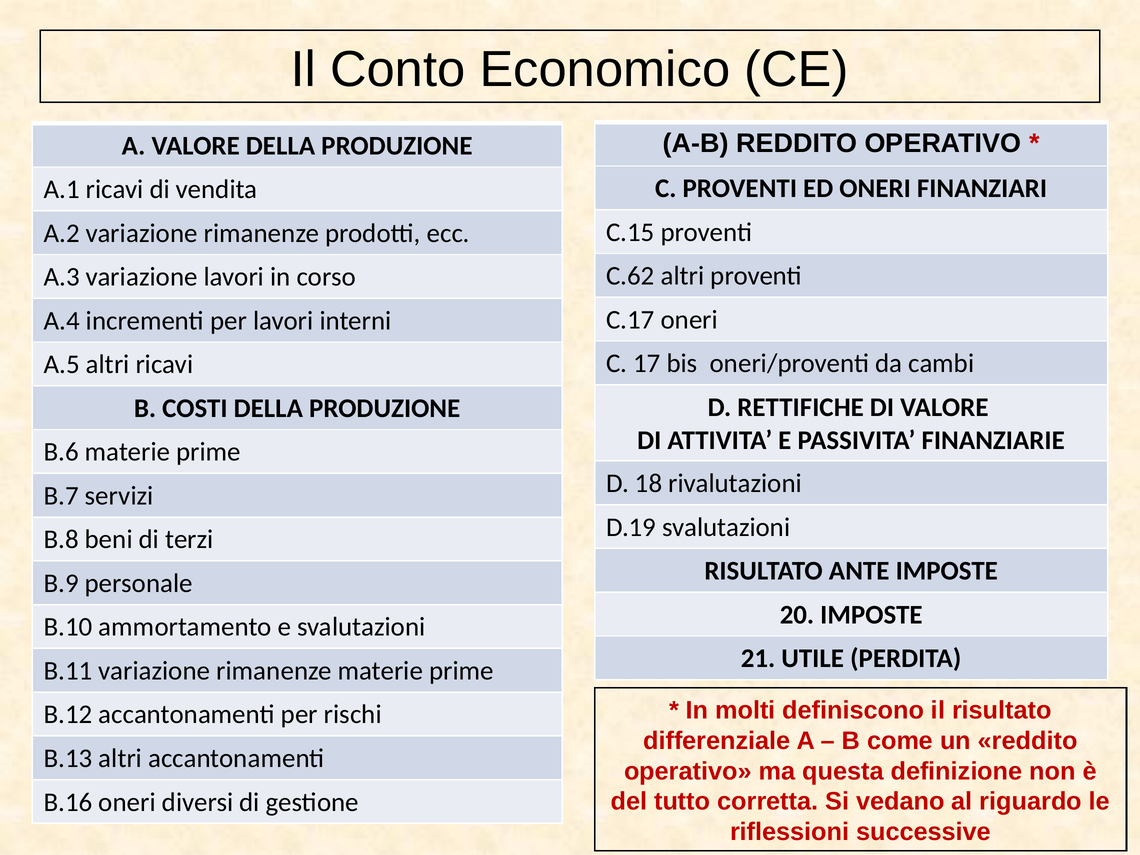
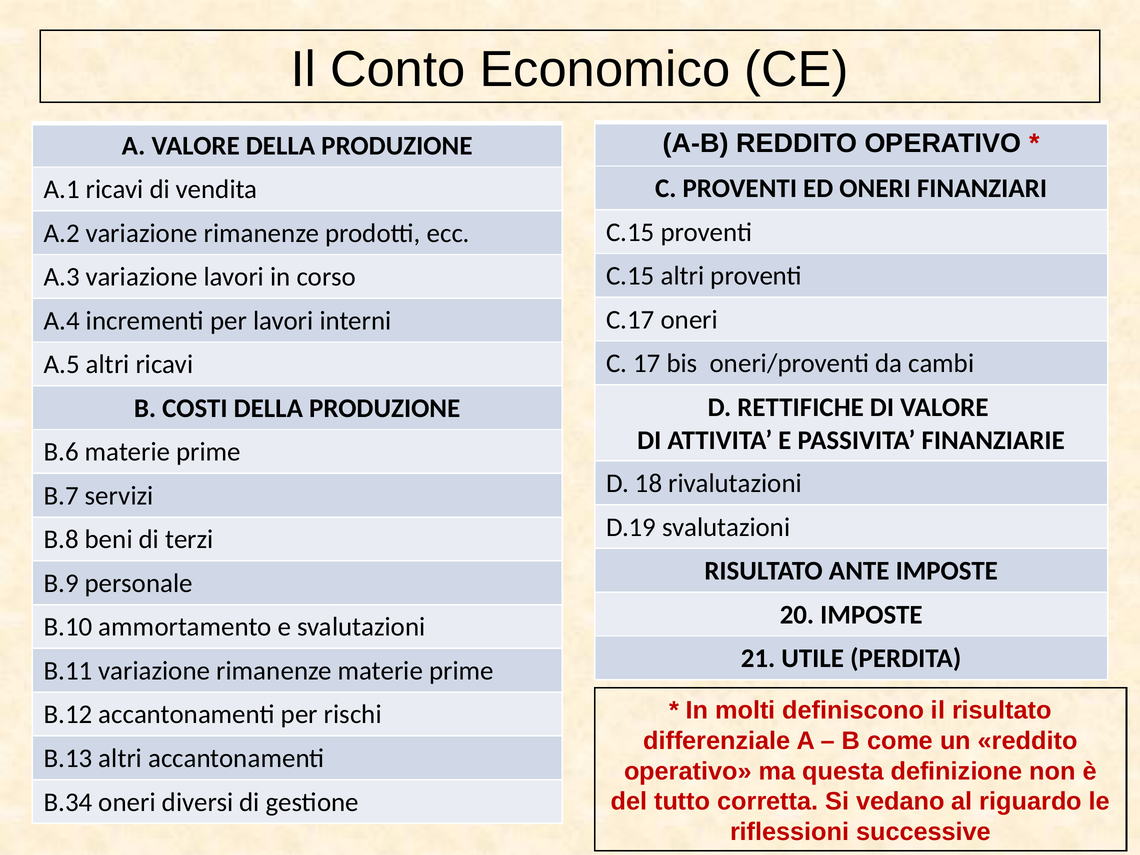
C.62: C.62 -> C.15 (630, 276)
B.16: B.16 -> B.34 (68, 802)
